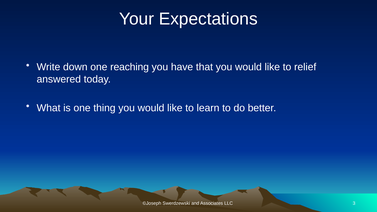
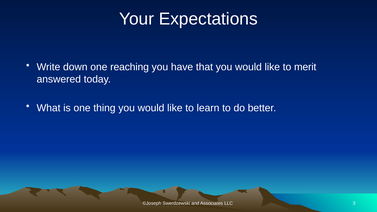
relief: relief -> merit (305, 67)
